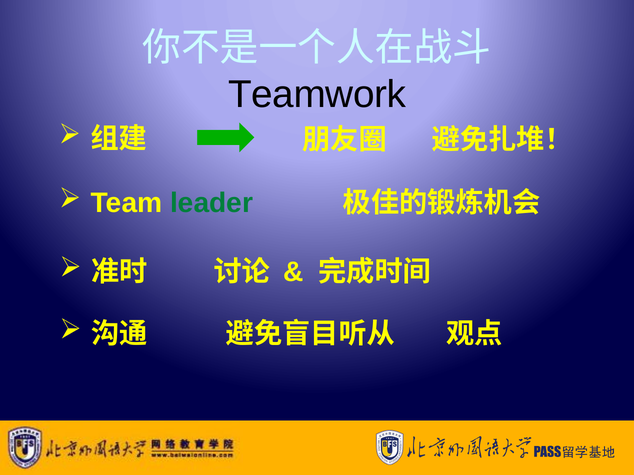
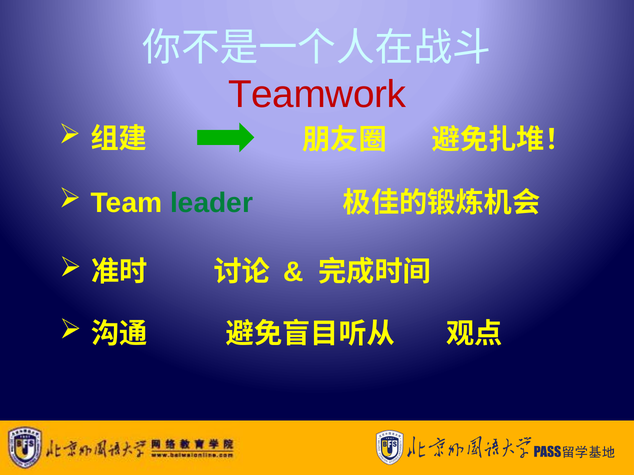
Teamwork colour: black -> red (317, 95)
